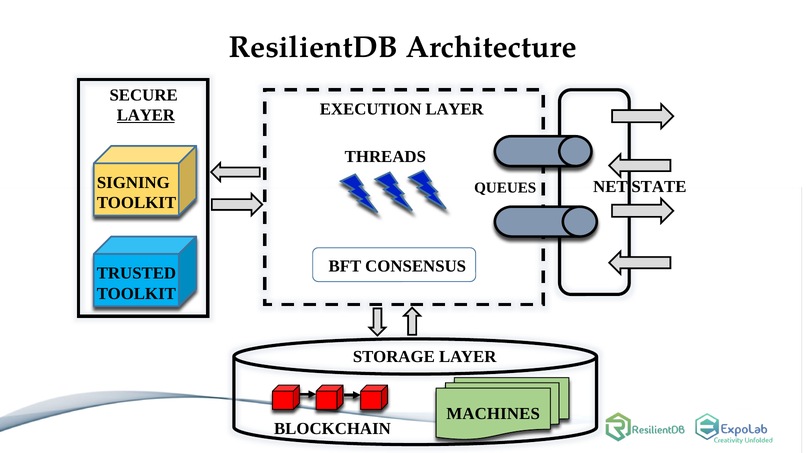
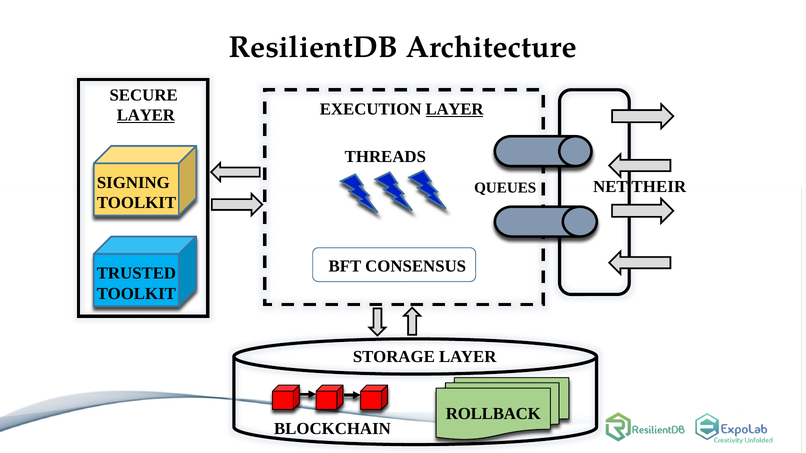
LAYER underline: none -> present (455, 109)
STATE: STATE -> THEIR (659, 187)
MACHINES: MACHINES -> ROLLBACK (493, 414)
